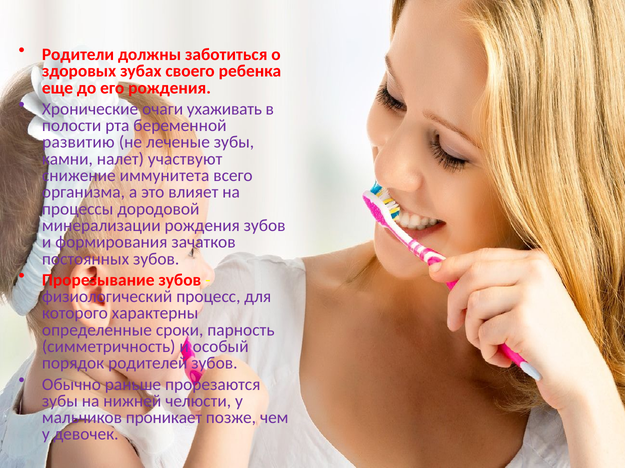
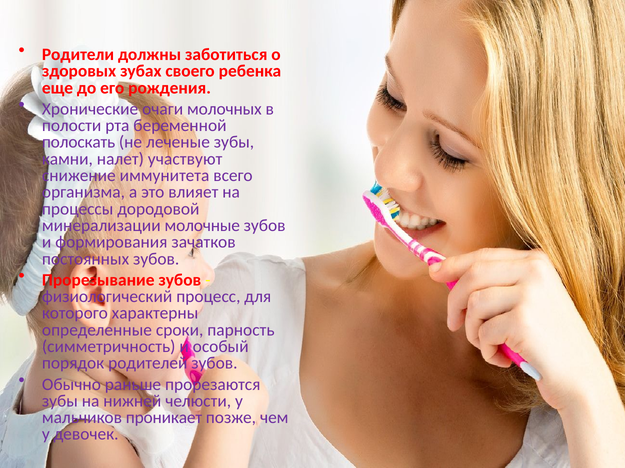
ухаживать: ухаживать -> молочных (224, 109)
развитию: развитию -> полоскать (79, 142)
минерализации рождения: рождения -> молочные (202, 226)
